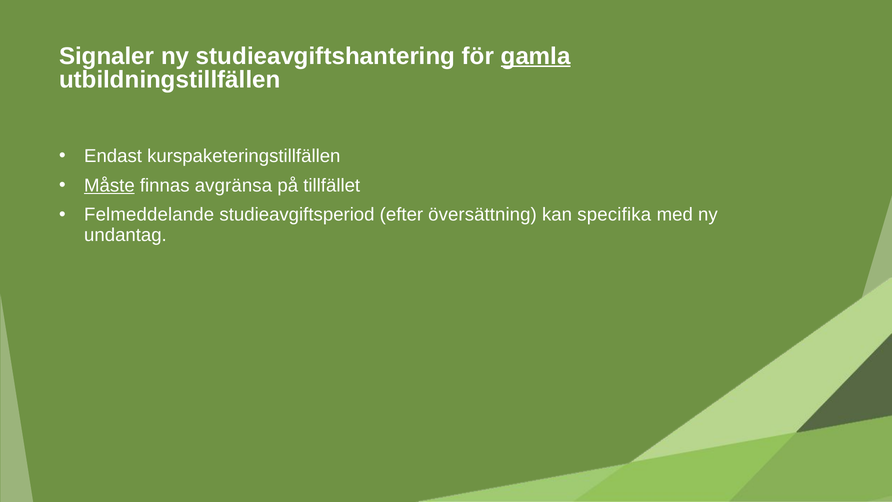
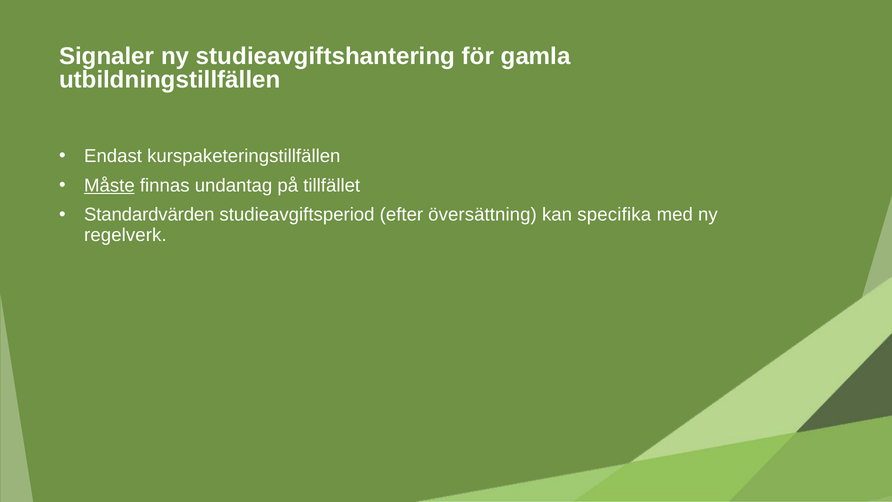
gamla underline: present -> none (536, 56)
avgränsa: avgränsa -> undantag (234, 185)
Felmeddelande: Felmeddelande -> Standardvärden (149, 215)
undantag: undantag -> regelverk (125, 235)
